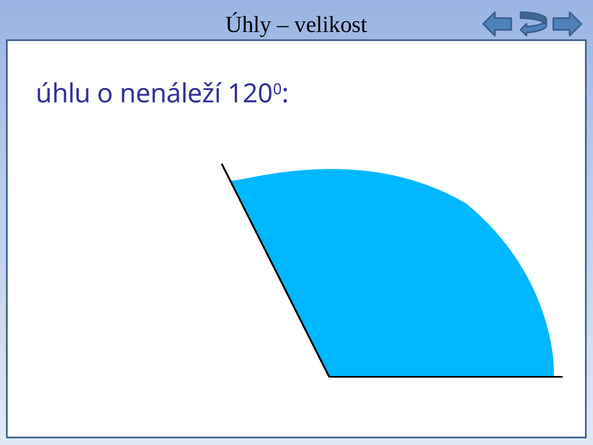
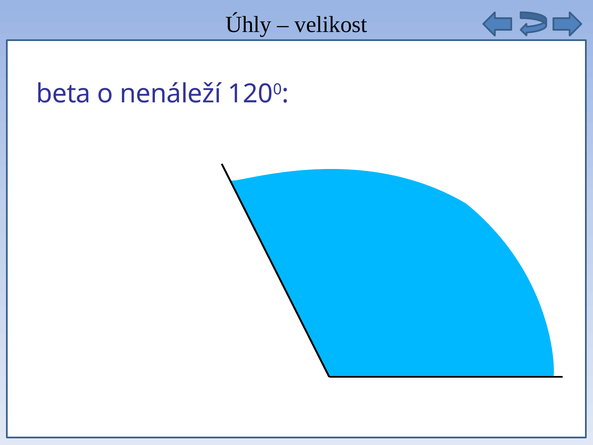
úhlu: úhlu -> beta (63, 94)
